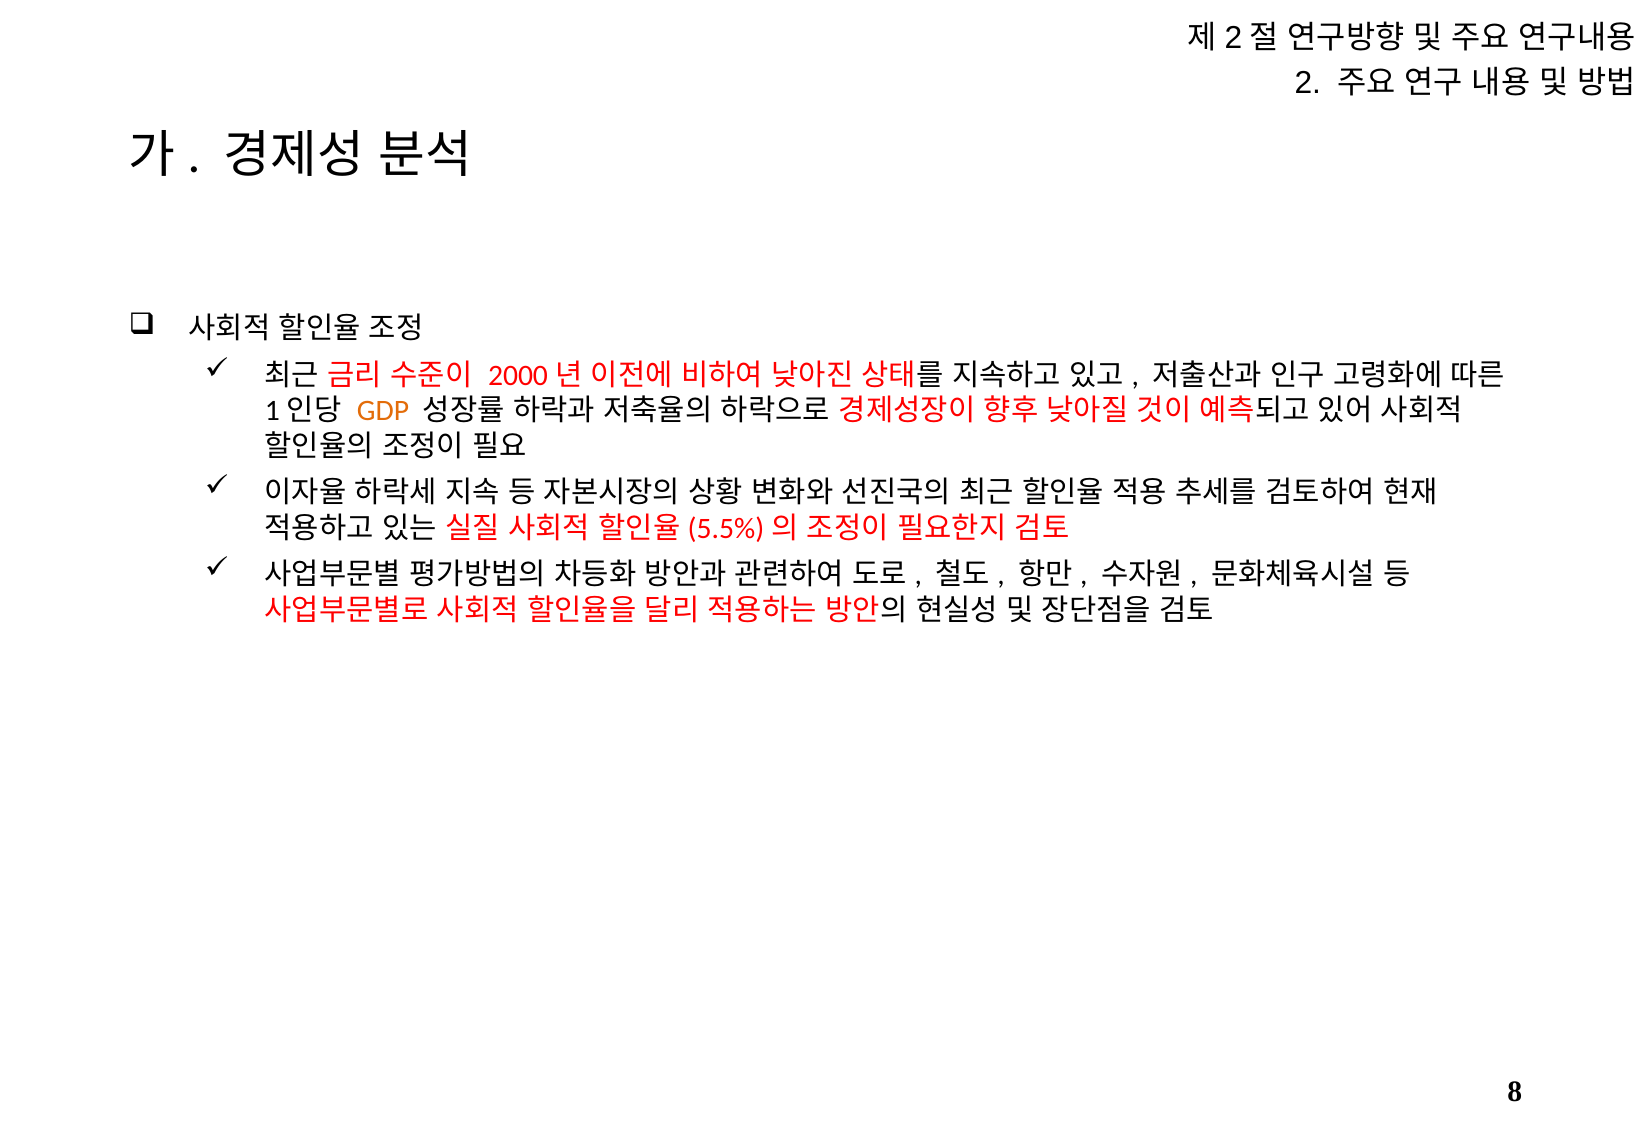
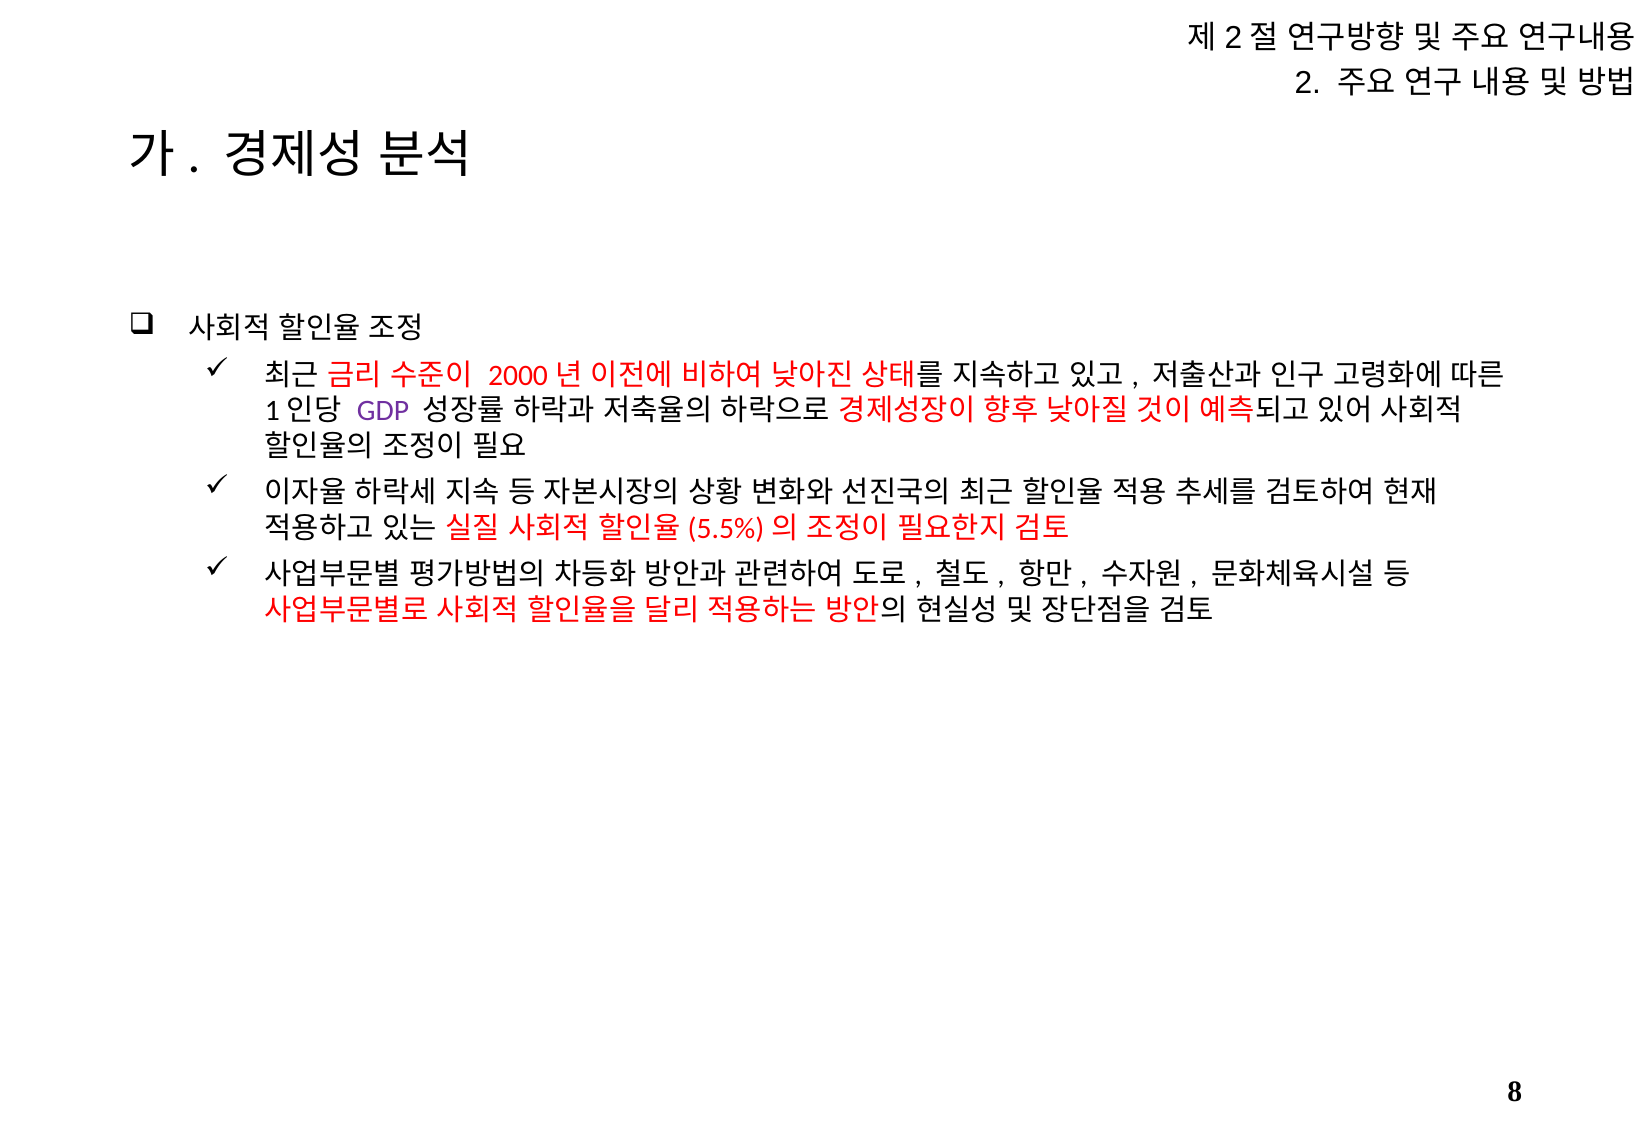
GDP colour: orange -> purple (383, 411)
